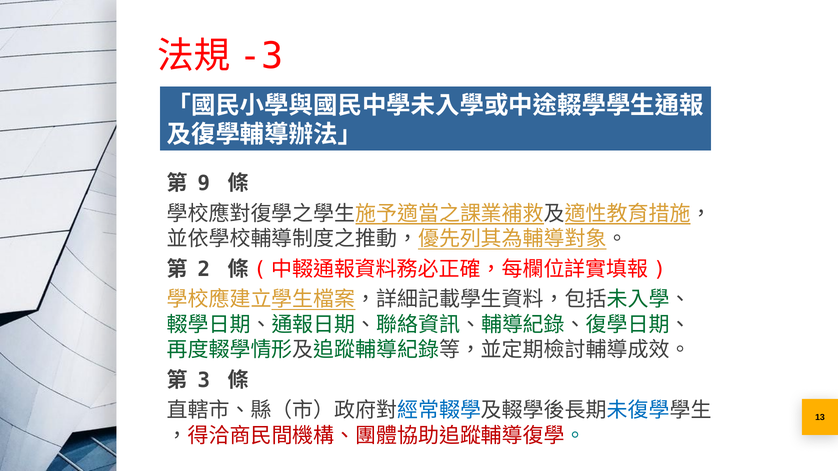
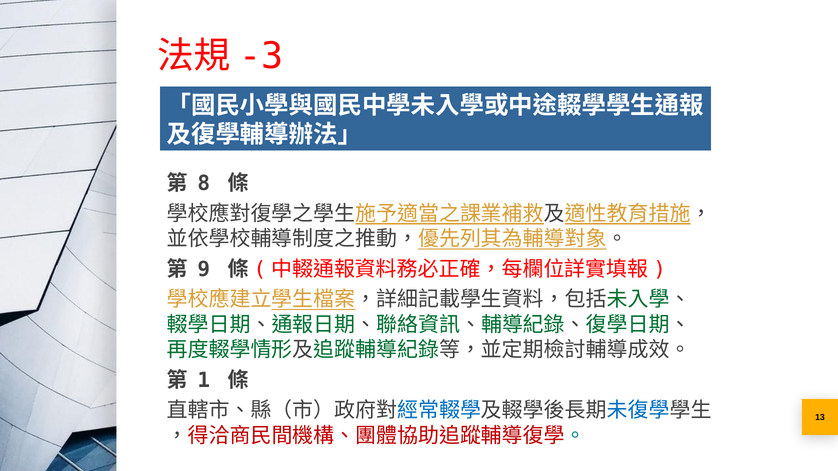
9: 9 -> 8 (204, 183)
2: 2 -> 9 (204, 269)
3: 3 -> 1 (204, 380)
